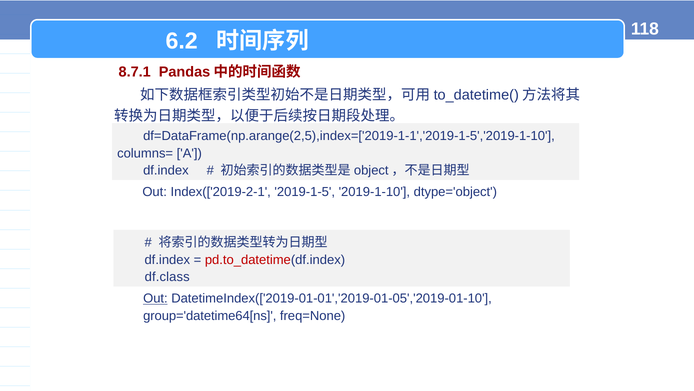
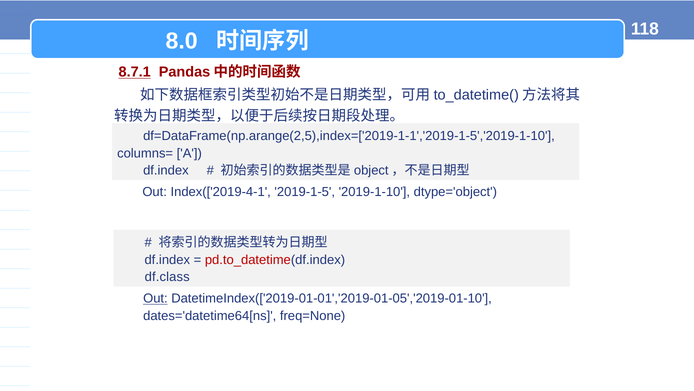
6.2: 6.2 -> 8.0 (182, 41)
8.7.1 underline: none -> present (135, 72)
Index(['2019-2-1: Index(['2019-2-1 -> Index(['2019-4-1 (221, 192)
group='datetime64[ns: group='datetime64[ns -> dates='datetime64[ns (210, 315)
